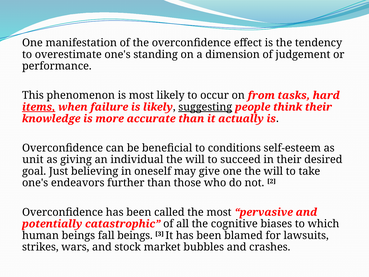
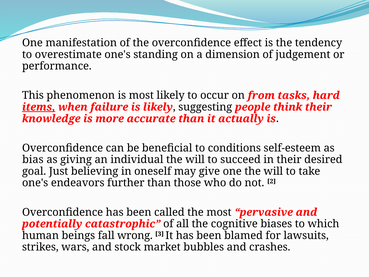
suggesting underline: present -> none (205, 107)
unit: unit -> bias (33, 160)
fall beings: beings -> wrong (135, 235)
